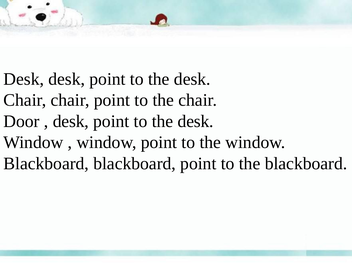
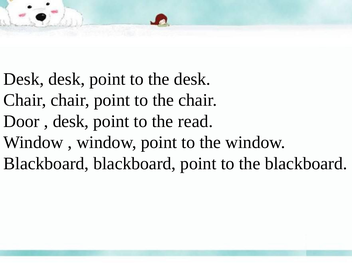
desk: desk -> read (195, 121)
